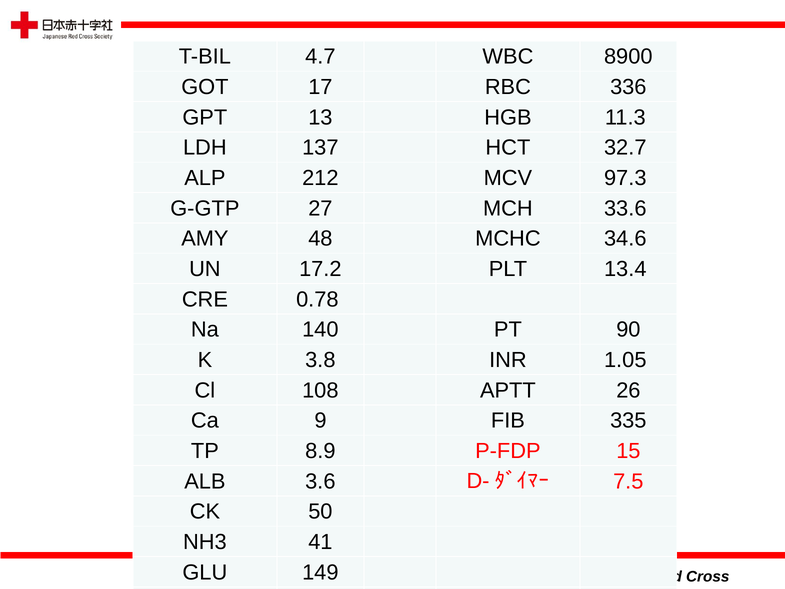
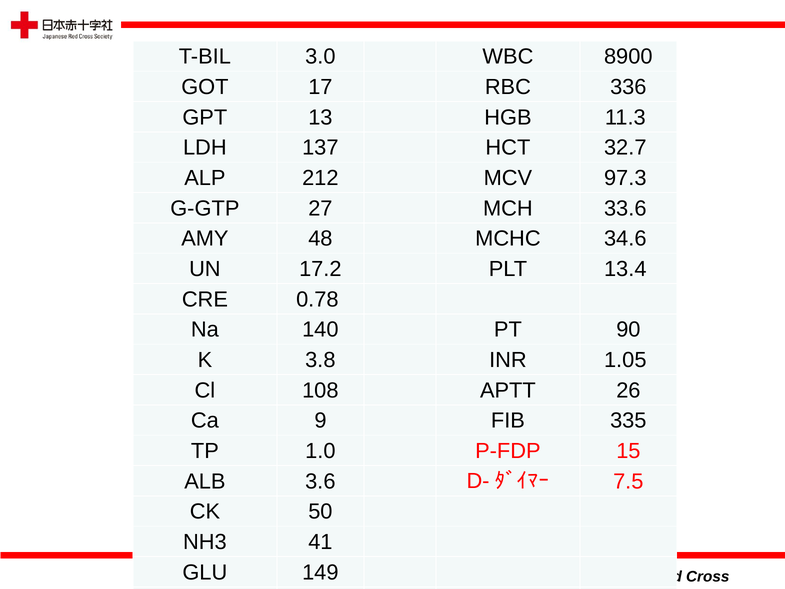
4.7: 4.7 -> 3.0 (320, 57)
8.9: 8.9 -> 1.0 (320, 451)
